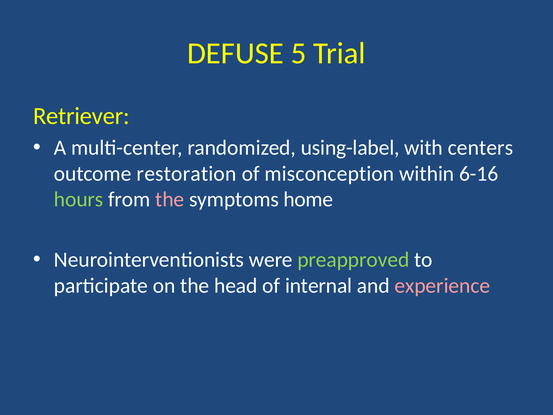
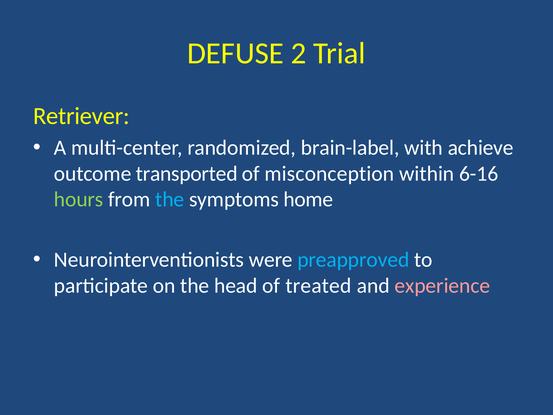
5: 5 -> 2 (299, 53)
using-label: using-label -> brain-label (350, 148)
centers: centers -> achieve (481, 148)
restoration: restoration -> transported (187, 174)
the colour: pink -> light blue (170, 199)
preapproved colour: light green -> light blue (353, 260)
internal: internal -> treated (318, 285)
